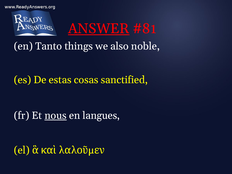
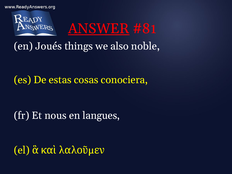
Tanto: Tanto -> Joués (49, 46)
sanctified: sanctified -> conociera (124, 80)
nous underline: present -> none (56, 116)
